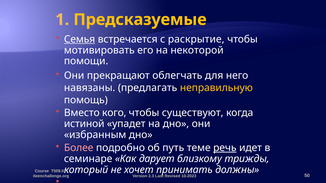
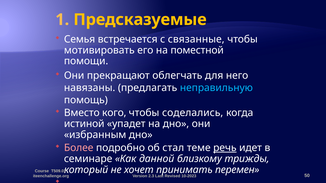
Семья underline: present -> none (80, 39)
раскрытие: раскрытие -> связанные (196, 39)
некоторой: некоторой -> поместной (197, 50)
неправильную colour: yellow -> light blue (216, 88)
существуют: существуют -> соделались (193, 113)
путь: путь -> стал (173, 148)
дарует: дарует -> данной (157, 159)
должны: должны -> перемен (237, 170)
